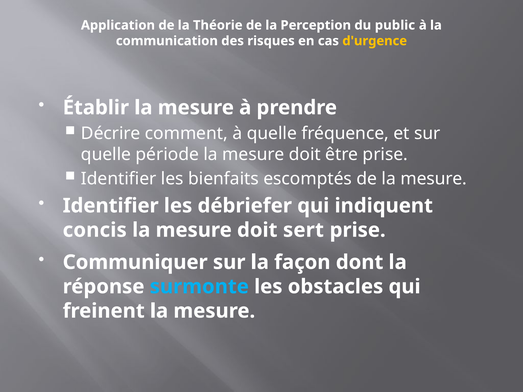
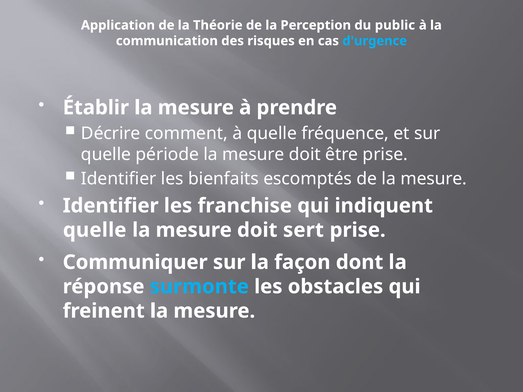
d'urgence colour: yellow -> light blue (375, 41)
débriefer: débriefer -> franchise (245, 206)
concis: concis -> quelle (95, 230)
